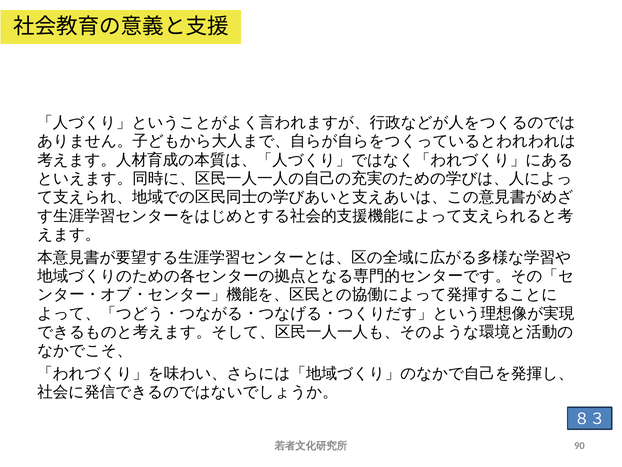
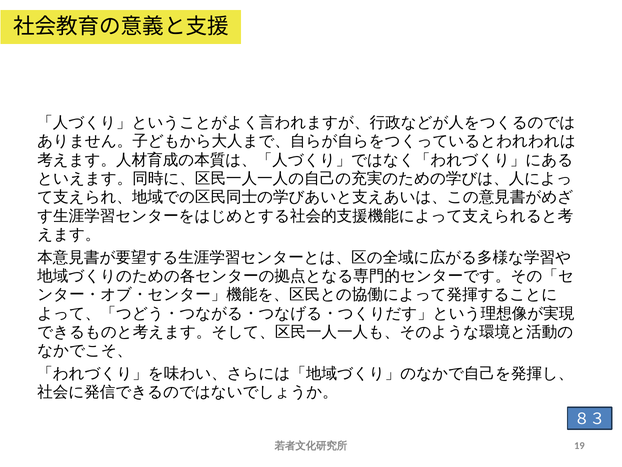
90: 90 -> 19 (579, 445)
